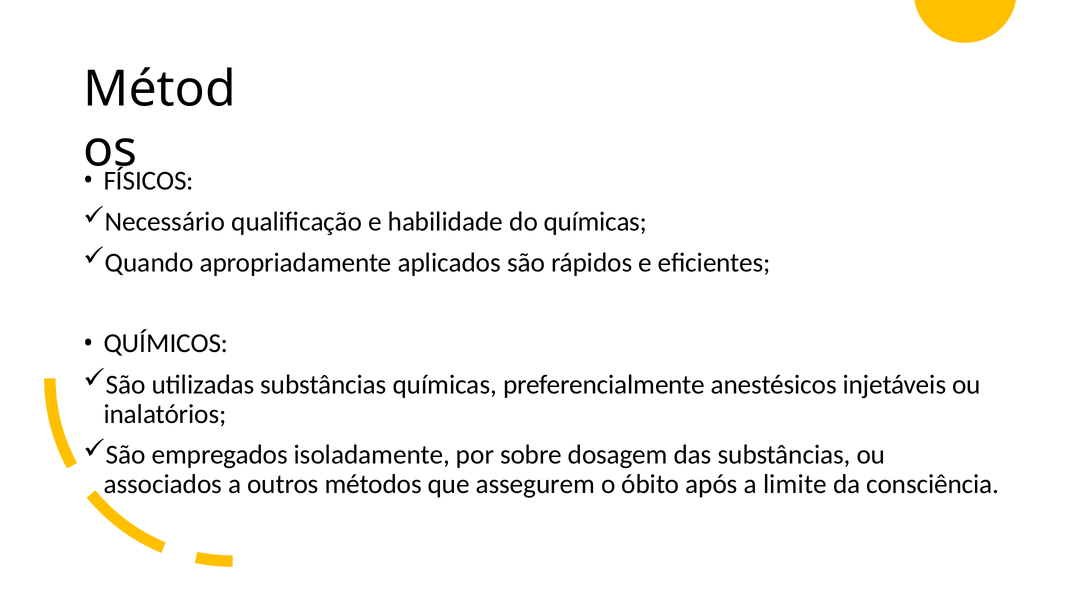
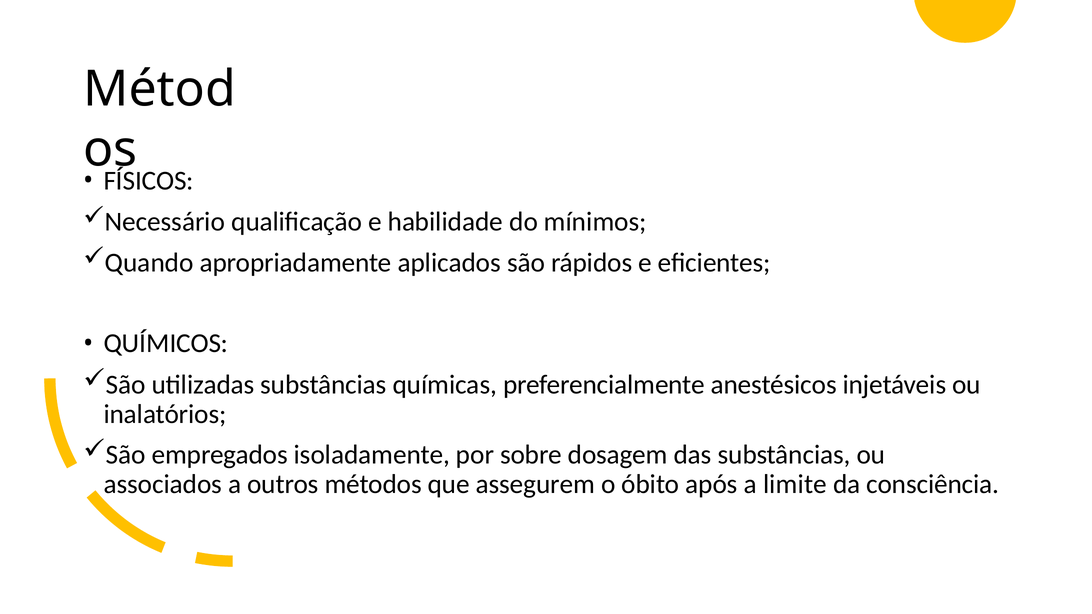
do químicas: químicas -> mínimos (595, 222)
